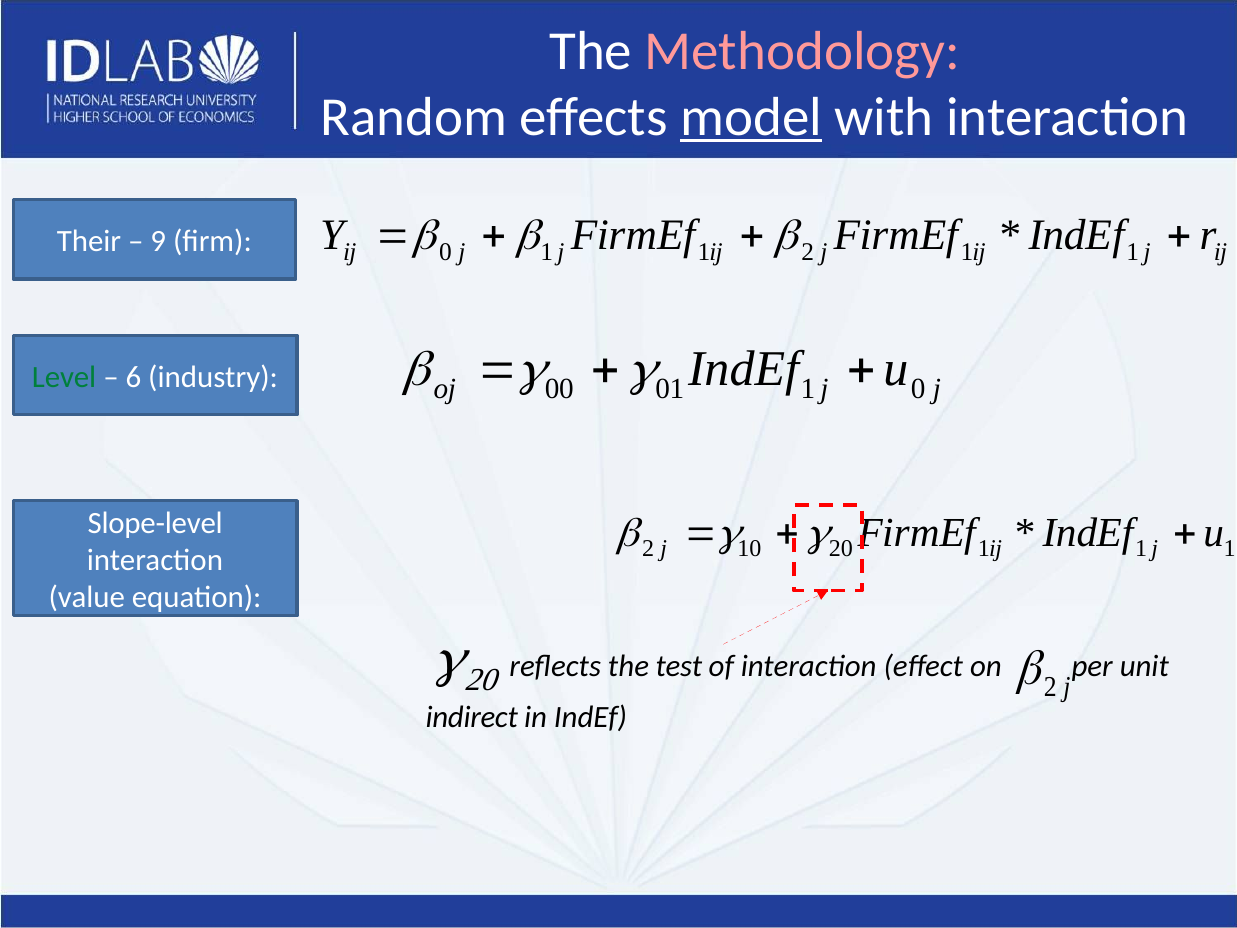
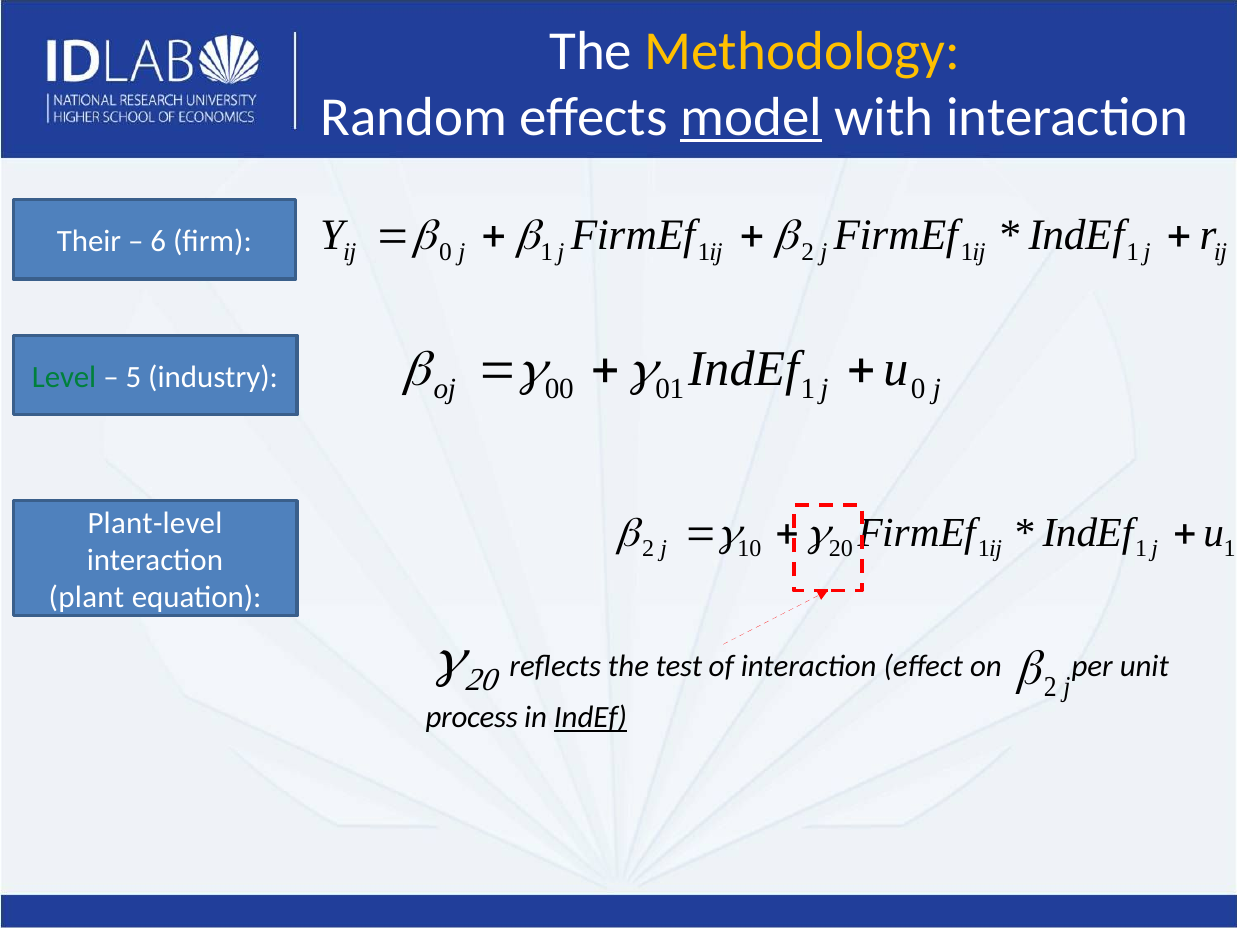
Methodology colour: pink -> yellow (802, 51)
9: 9 -> 6 (158, 241)
6: 6 -> 5 (133, 377)
Slope-level: Slope-level -> Plant-level (155, 523)
value: value -> plant (87, 597)
indirect: indirect -> process (472, 718)
IndEf underline: none -> present (591, 718)
